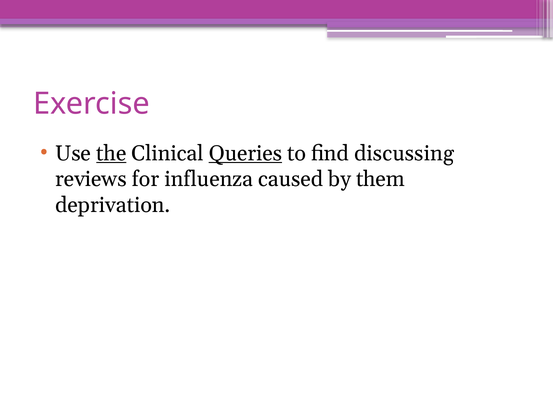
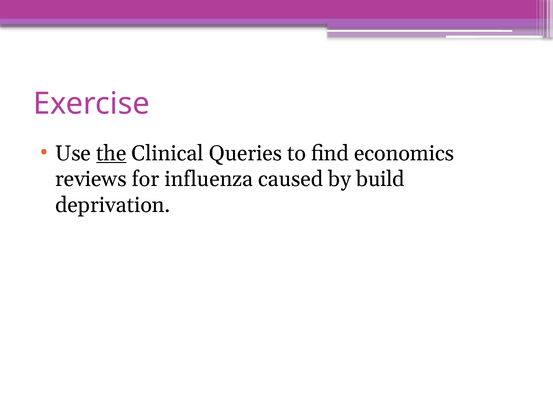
Queries underline: present -> none (245, 153)
discussing: discussing -> economics (404, 153)
them: them -> build (380, 179)
